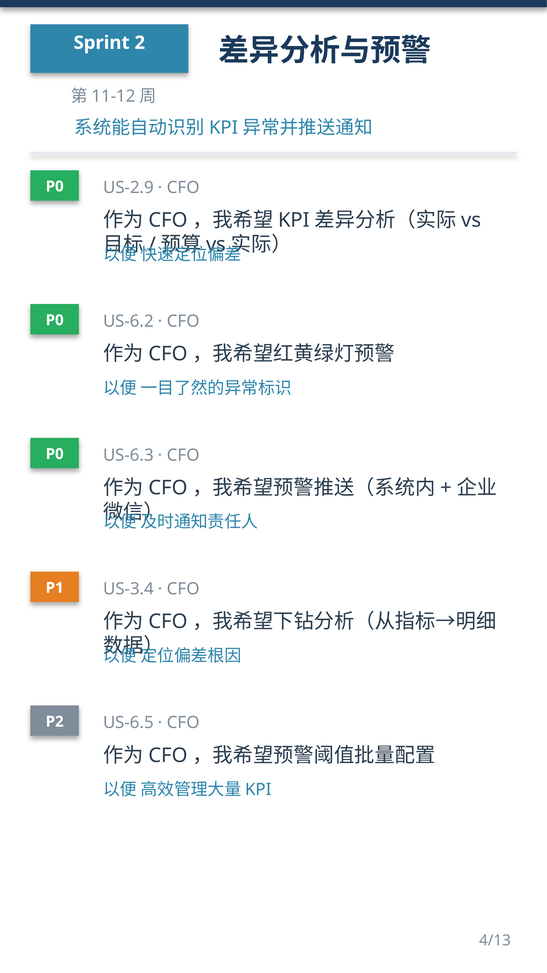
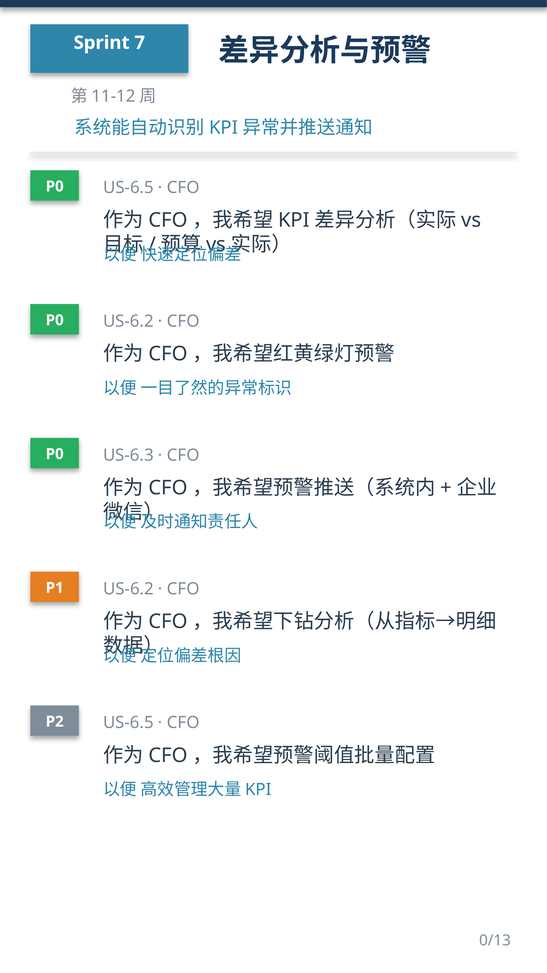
2: 2 -> 7 (140, 43)
P0 US-2.9: US-2.9 -> US-6.5 (128, 187)
P1 US-3.4: US-3.4 -> US-6.2 (128, 589)
4/13: 4/13 -> 0/13 (495, 940)
